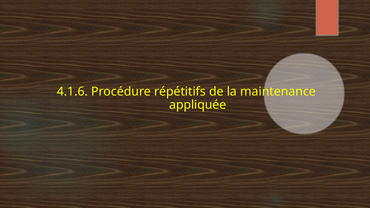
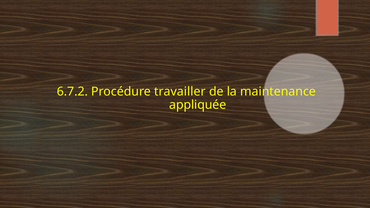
4.1.6: 4.1.6 -> 6.7.2 (72, 92)
répétitifs: répétitifs -> travailler (180, 92)
